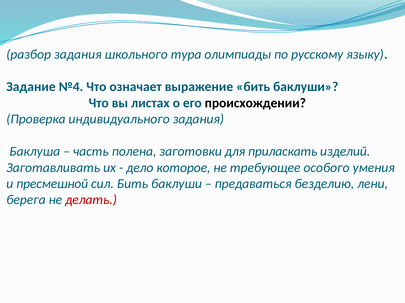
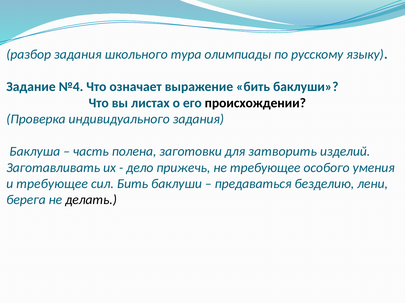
приласкать: приласкать -> затворить (283, 152)
которое: которое -> прижечь (183, 168)
и пресмешной: пресмешной -> требующее (52, 184)
делать colour: red -> black (91, 200)
